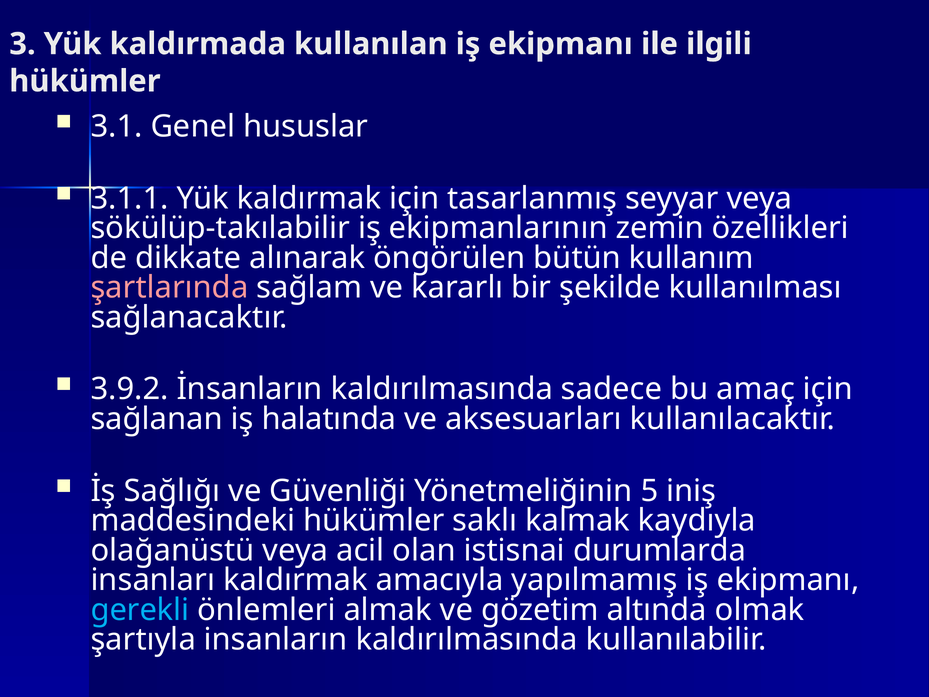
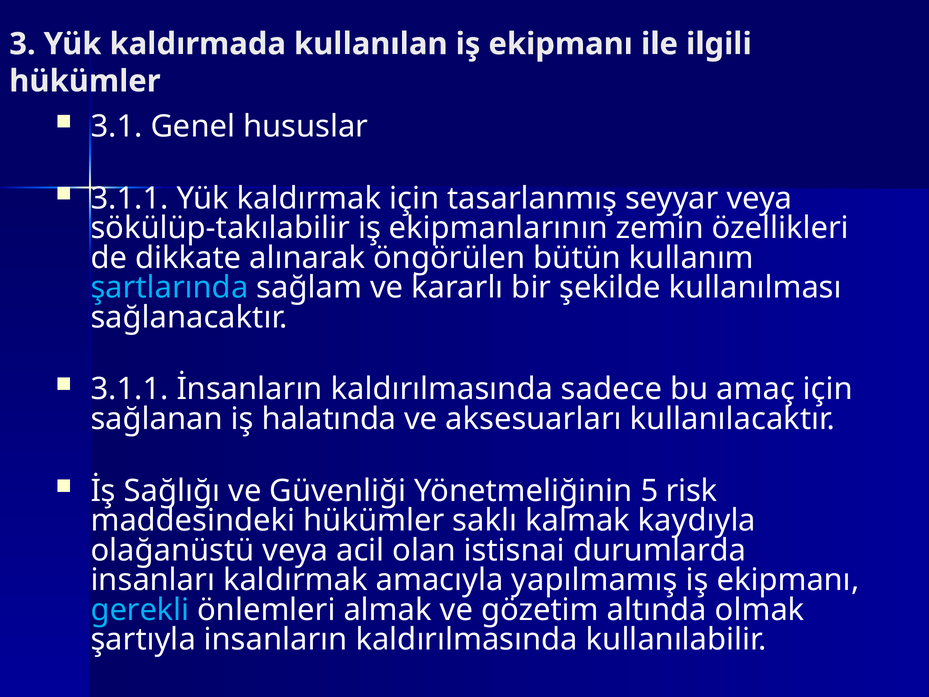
şartlarında colour: pink -> light blue (169, 288)
3.9.2: 3.9.2 -> 3.1.1 (130, 389)
iniş: iniş -> risk (691, 491)
